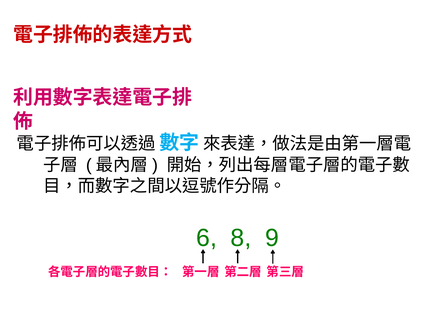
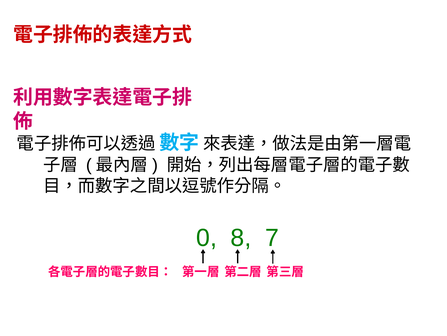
6: 6 -> 0 (207, 237)
9: 9 -> 7 (272, 237)
